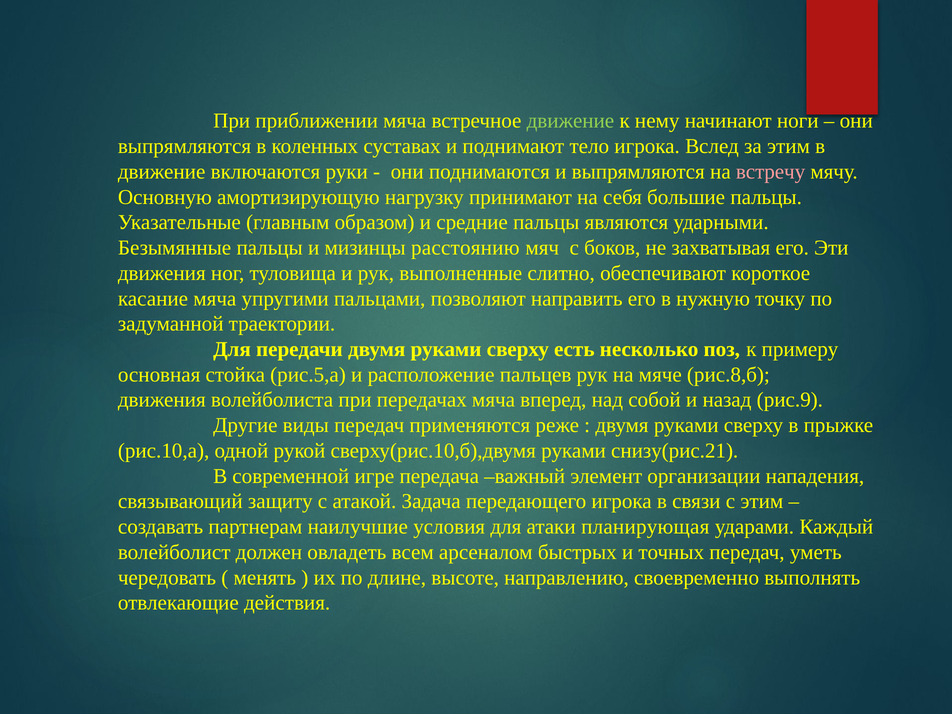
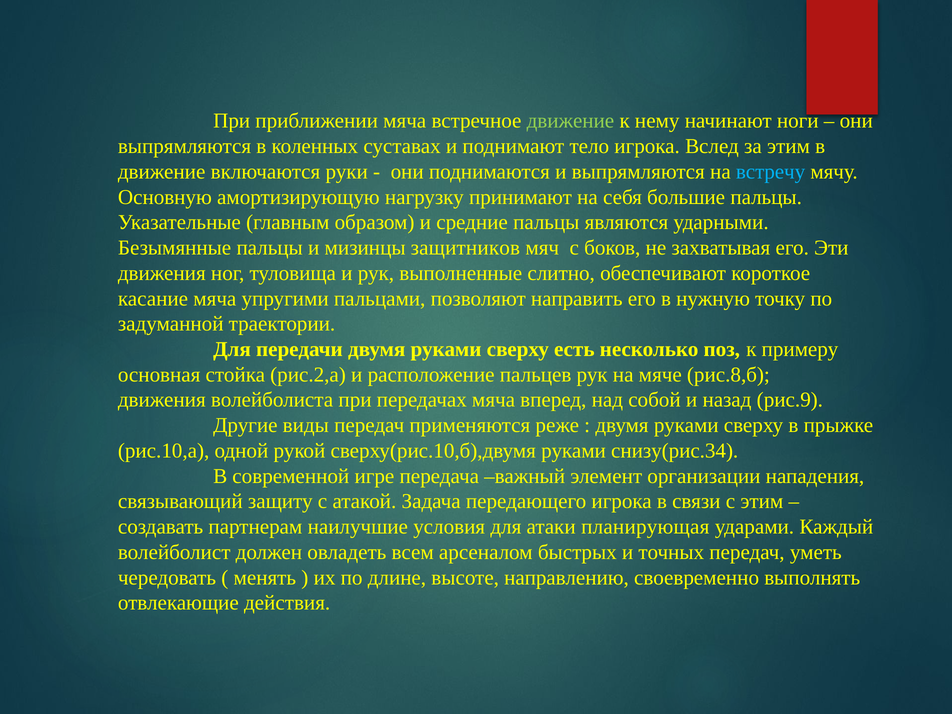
встречу colour: pink -> light blue (771, 172)
расстоянию: расстоянию -> защитников (465, 248)
рис.5,а: рис.5,а -> рис.2,а (308, 375)
снизу(рис.21: снизу(рис.21 -> снизу(рис.34 (675, 451)
